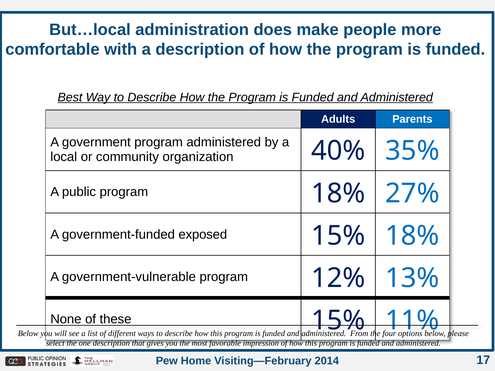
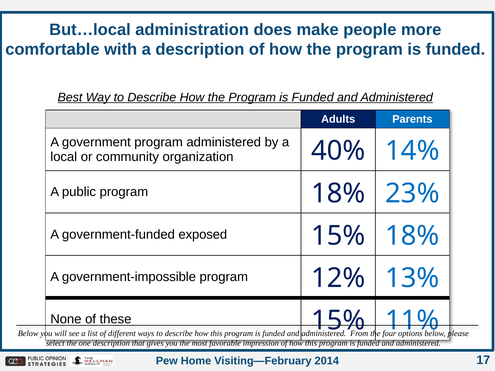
35%: 35% -> 14% (412, 151)
27%: 27% -> 23% (412, 193)
government-vulnerable: government-vulnerable -> government-impossible (129, 277)
